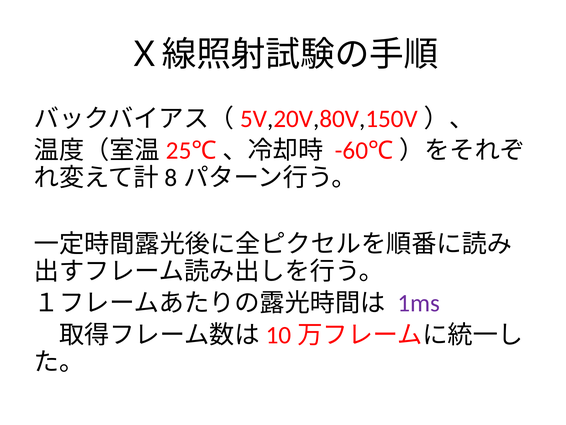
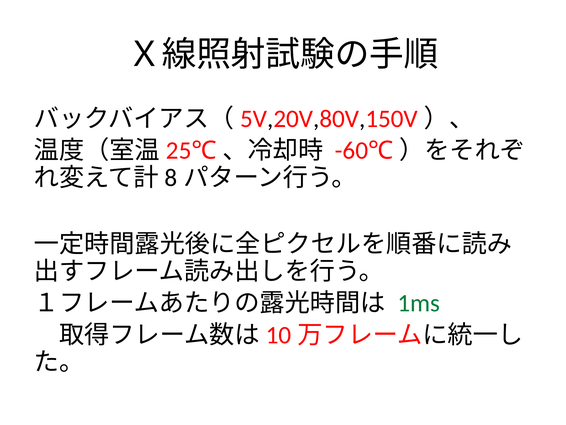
1ms colour: purple -> green (419, 303)
